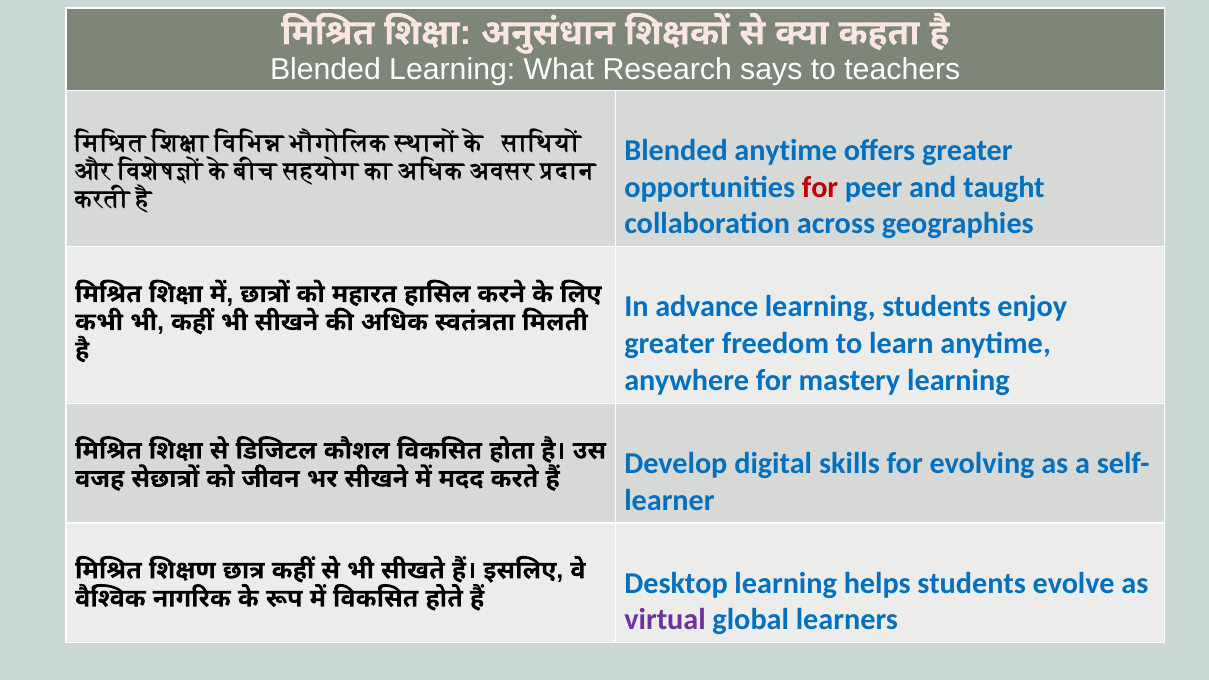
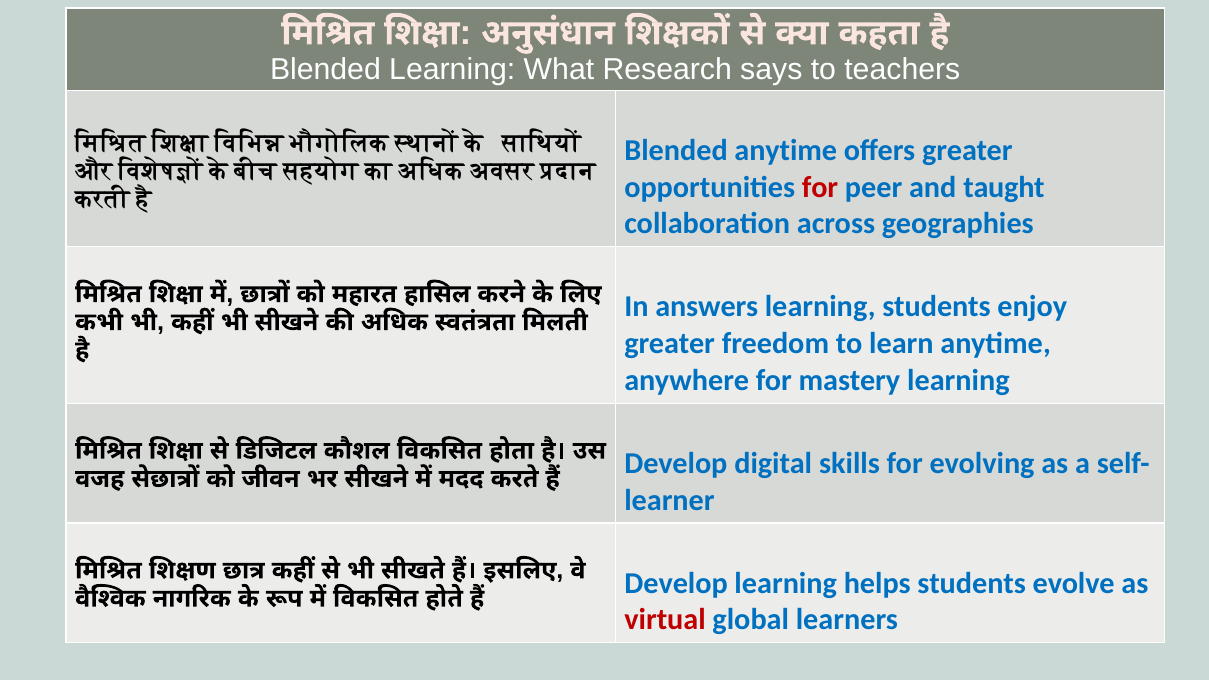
advance: advance -> answers (707, 307)
Desktop: Desktop -> Develop (676, 583)
virtual colour: purple -> red (665, 620)
